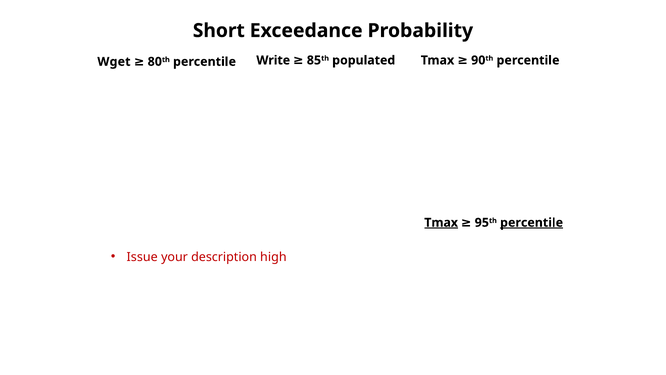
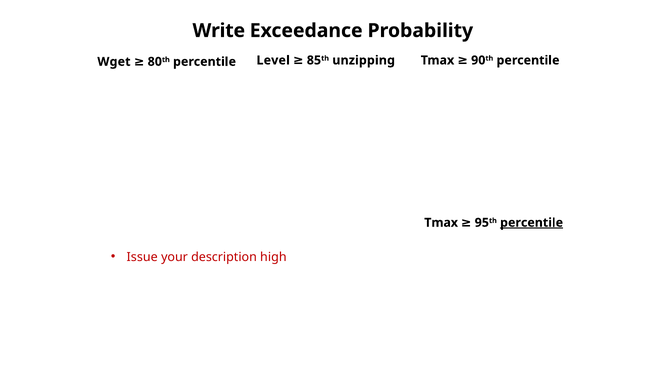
Short: Short -> Write (219, 31)
populated: populated -> unzipping (364, 60)
Write: Write -> Level (273, 60)
Tmax underline: present -> none (441, 222)
